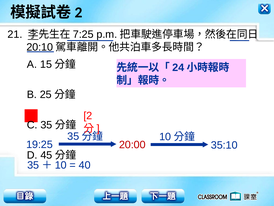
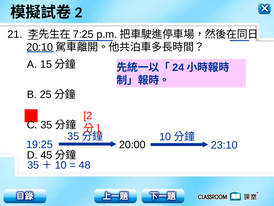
20:00 colour: red -> black (132, 144)
35:10: 35:10 -> 23:10 (224, 145)
40: 40 -> 48 (85, 165)
